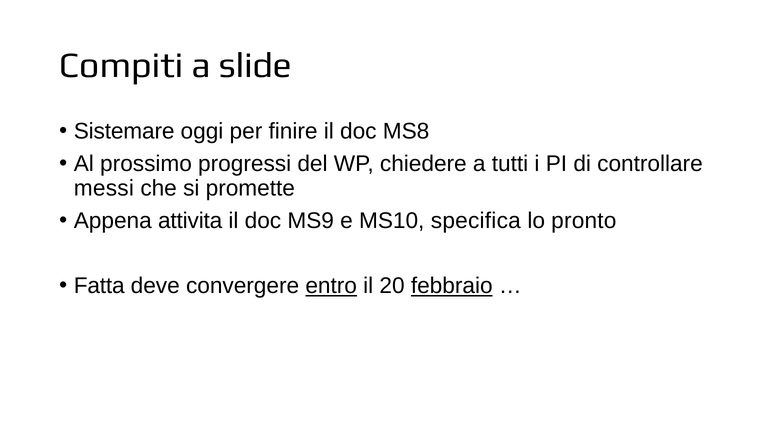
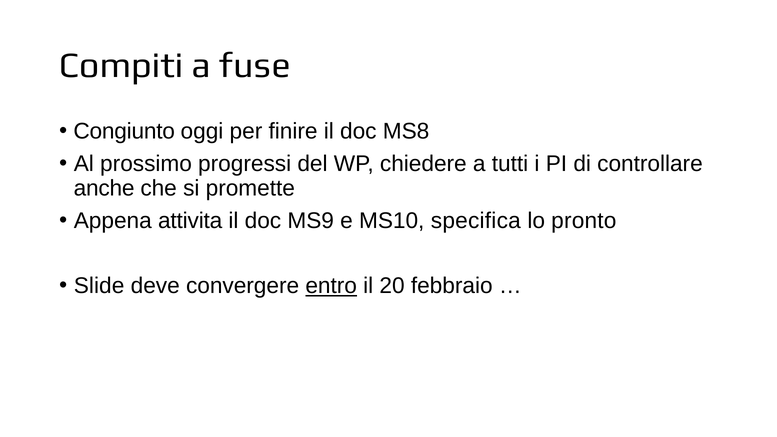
slide: slide -> fuse (255, 65)
Sistemare: Sistemare -> Congiunto (124, 131)
messi: messi -> anche (104, 188)
Fatta: Fatta -> Slide (99, 286)
febbraio underline: present -> none (452, 286)
